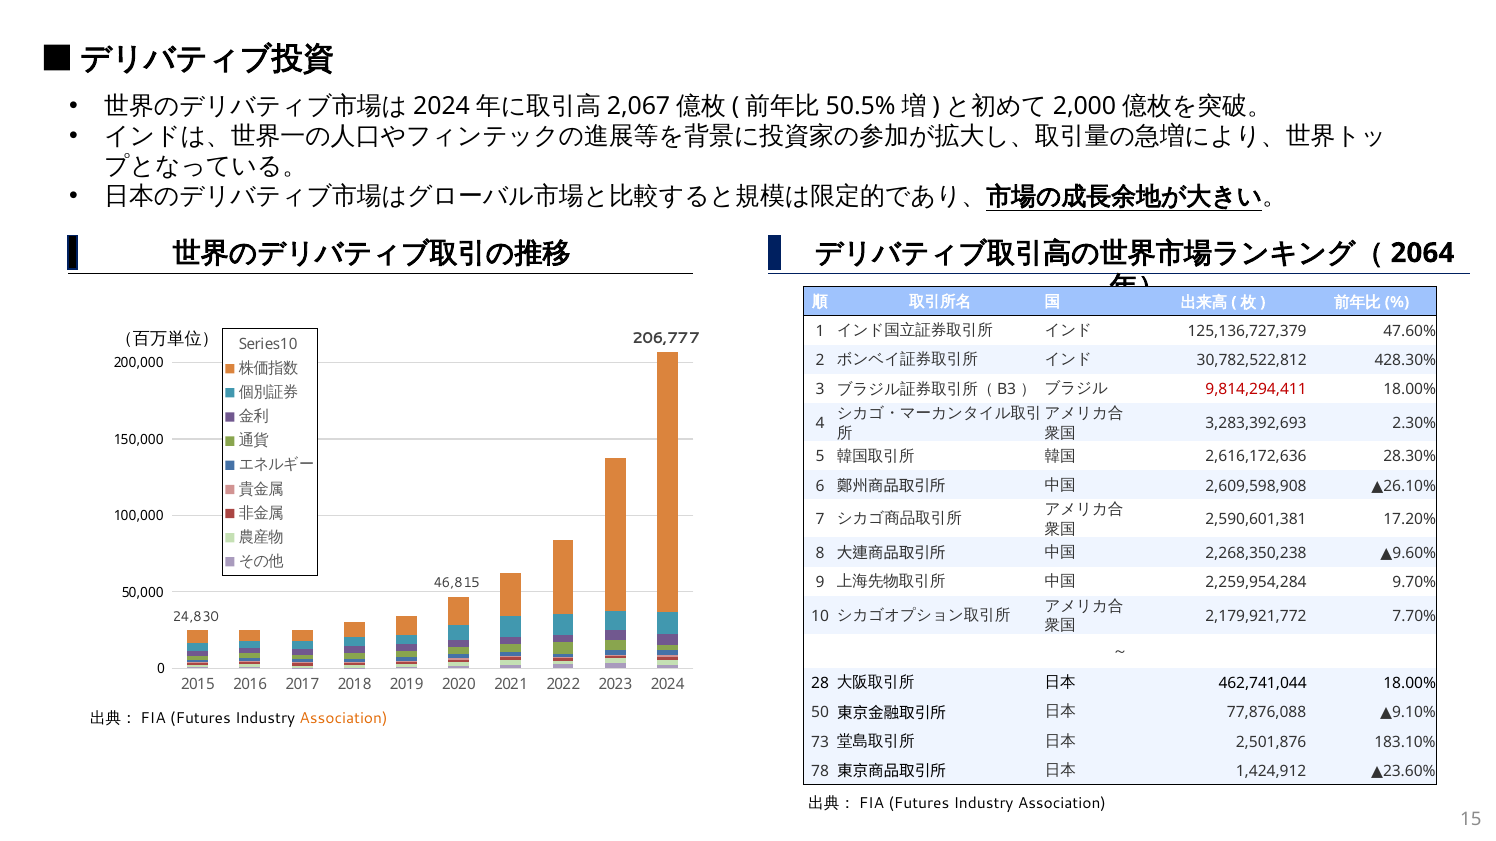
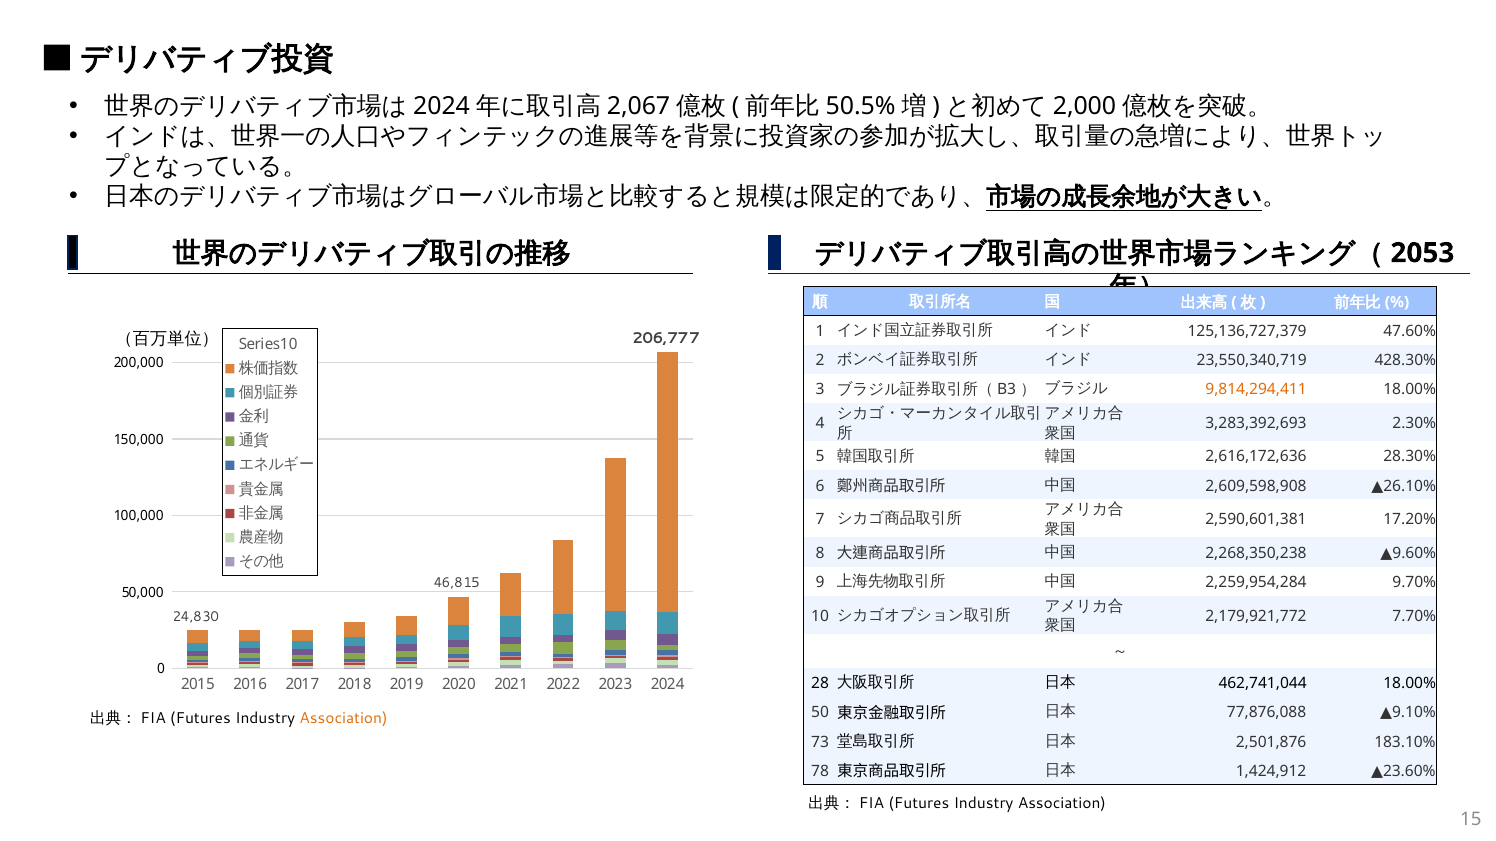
2064: 2064 -> 2053 (1422, 253)
30,782,522,812: 30,782,522,812 -> 23,550,340,719 (1252, 361)
9,814,294,411 colour: red -> orange (1256, 390)
